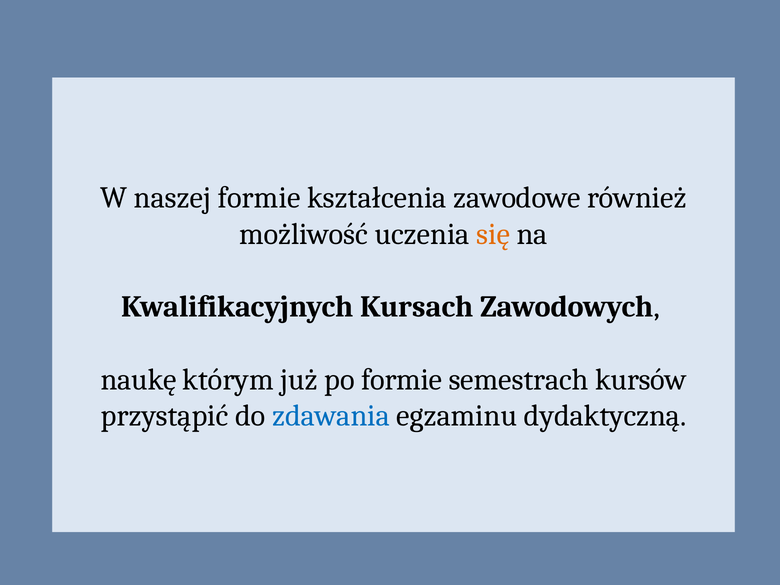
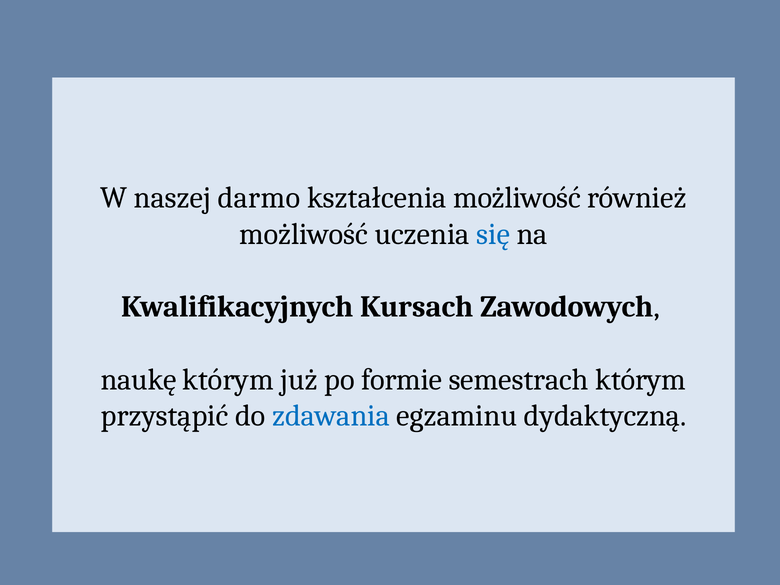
naszej formie: formie -> darmo (259, 198)
kształcenia zawodowe: zawodowe -> możliwość (517, 198)
się colour: orange -> blue (493, 234)
semestrach kursów: kursów -> którym (641, 380)
